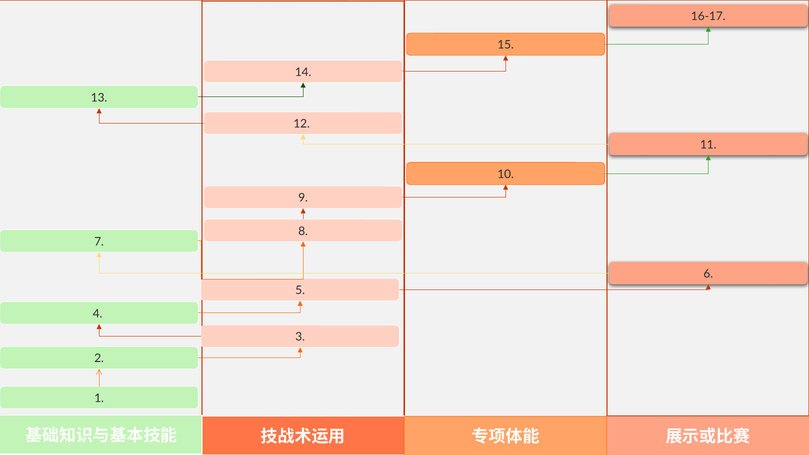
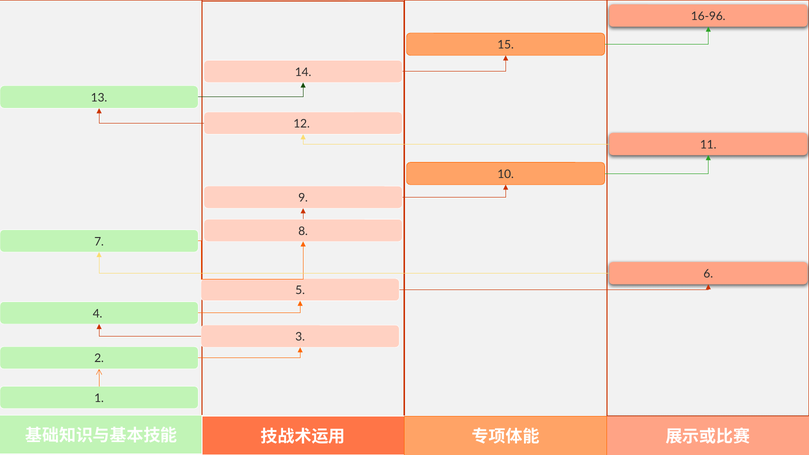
16-17: 16-17 -> 16-96 (708, 16)
